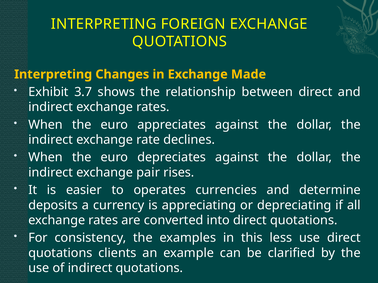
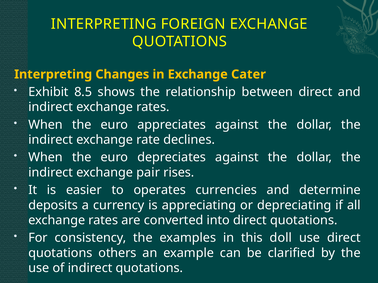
Made: Made -> Cater (249, 74)
3.7: 3.7 -> 8.5 (83, 92)
less: less -> doll (281, 238)
clients: clients -> others (117, 253)
